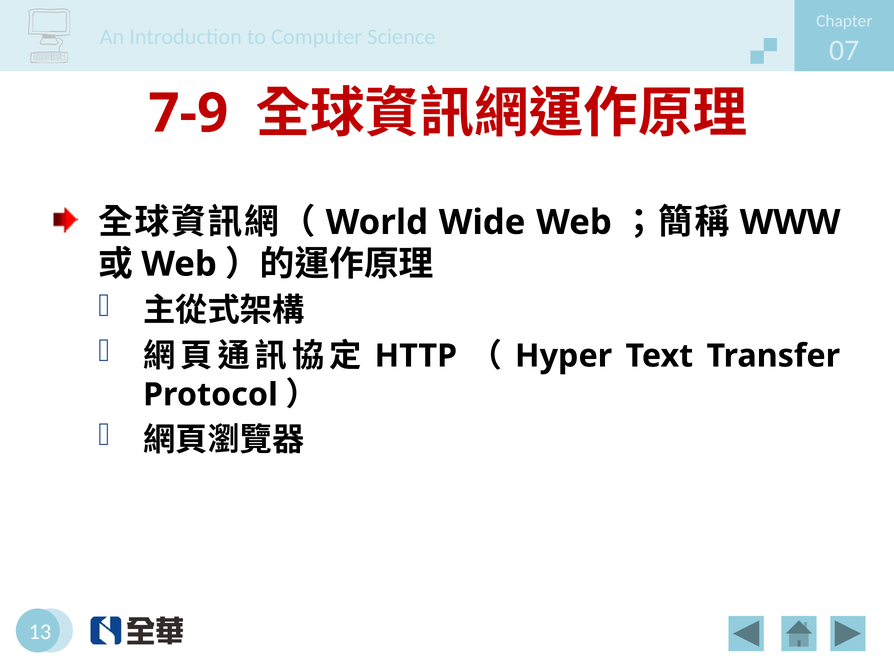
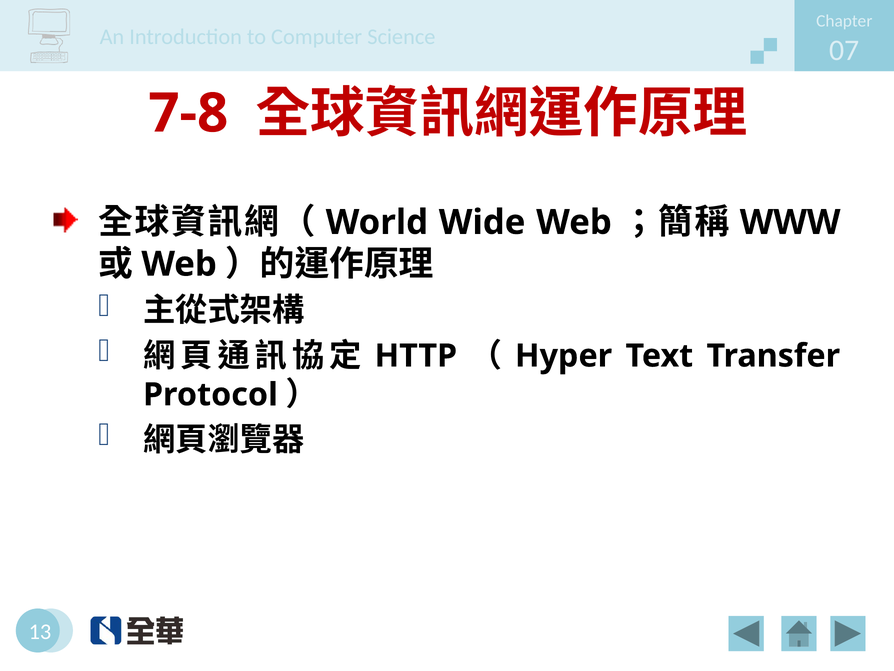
7-9: 7-9 -> 7-8 (188, 113)
